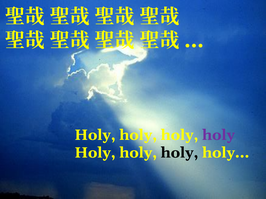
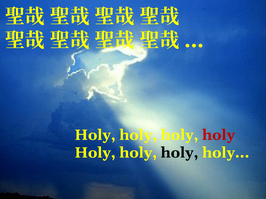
holy colour: purple -> red (218, 135)
